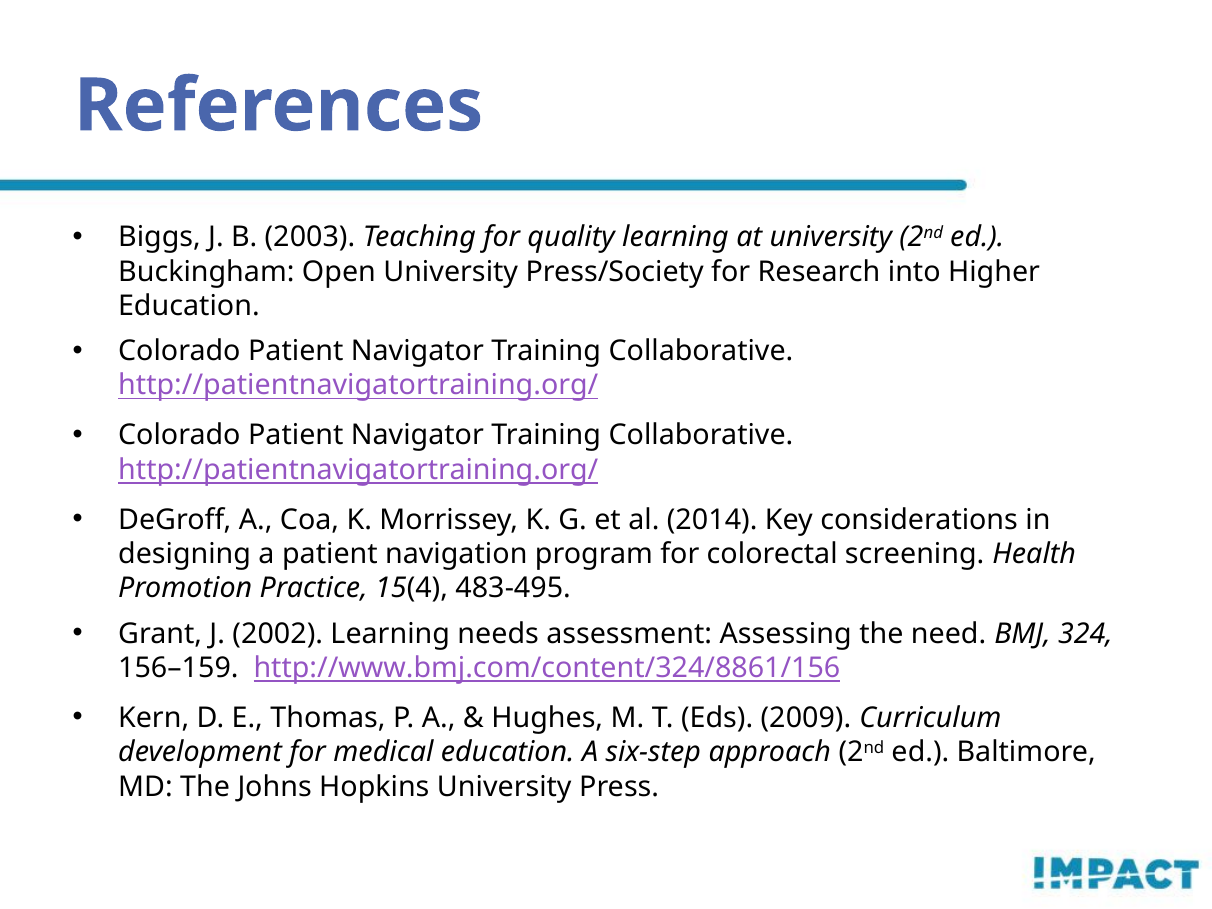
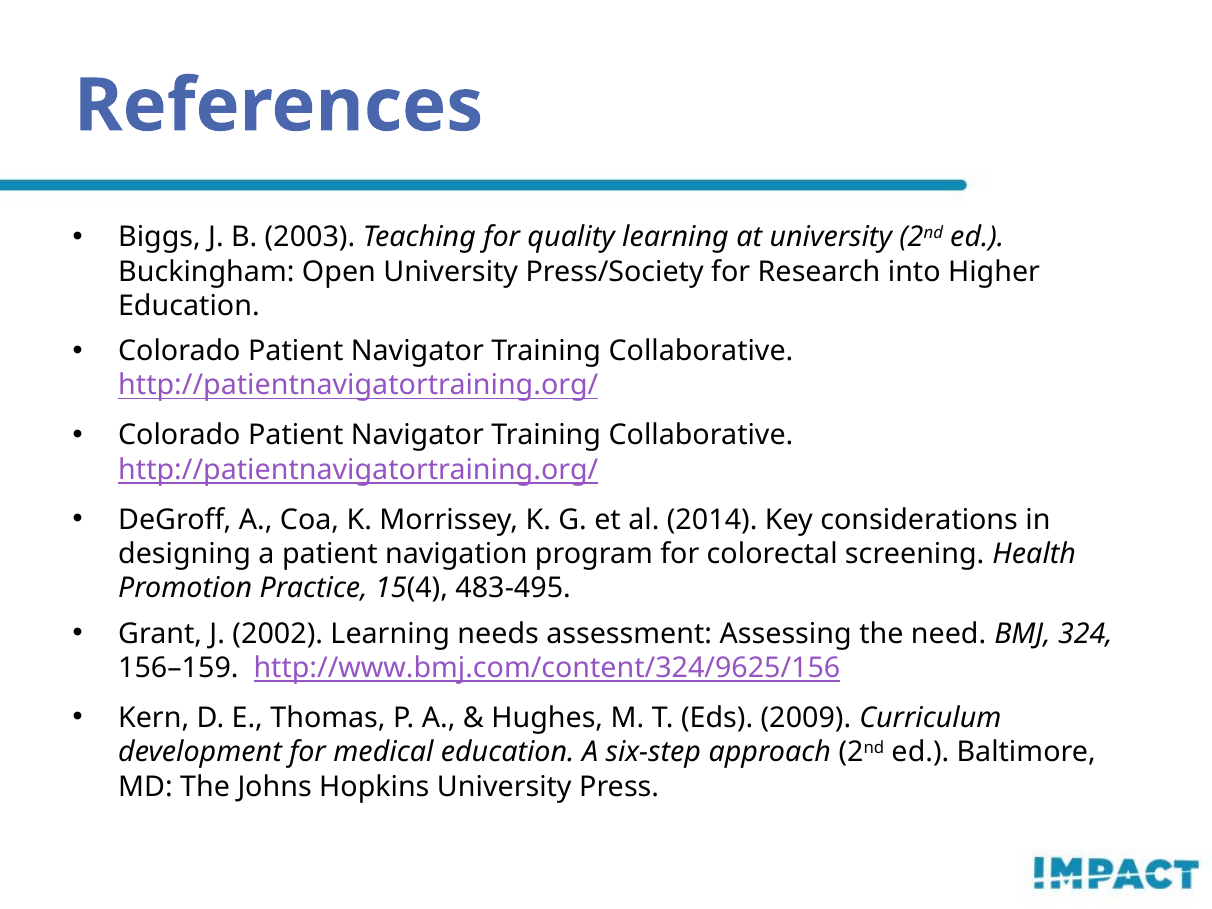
http://www.bmj.com/content/324/8861/156: http://www.bmj.com/content/324/8861/156 -> http://www.bmj.com/content/324/9625/156 (547, 668)
